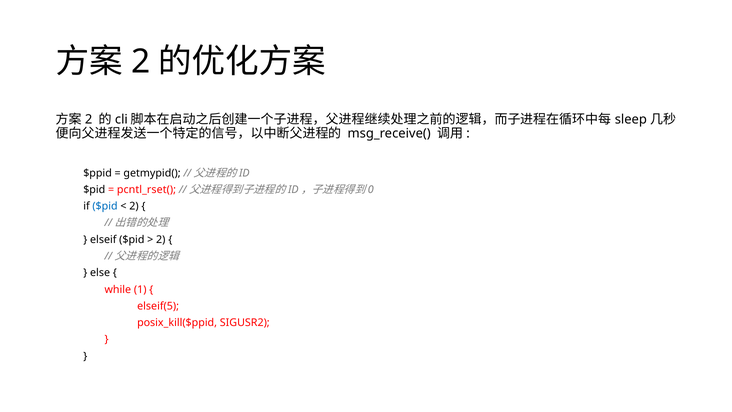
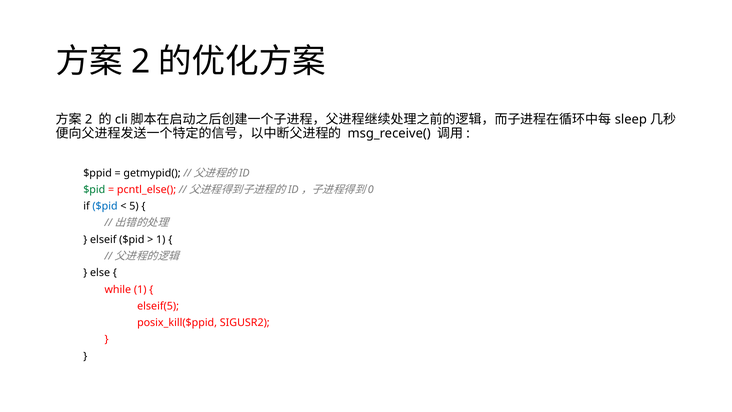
$pid colour: black -> green (94, 190)
pcntl_rset(: pcntl_rset( -> pcntl_else( (147, 190)
2: 2 -> 5 (134, 206)
2: 2 -> 1 (161, 239)
